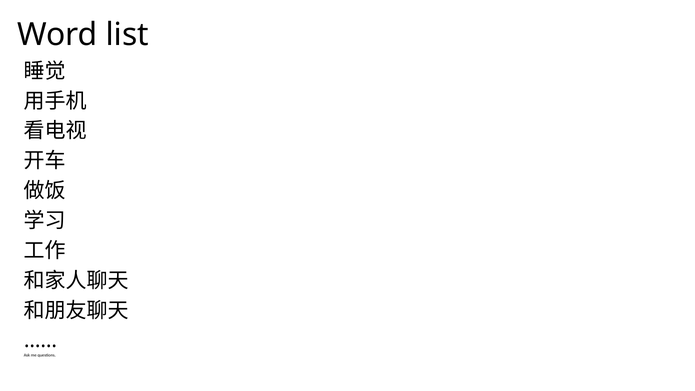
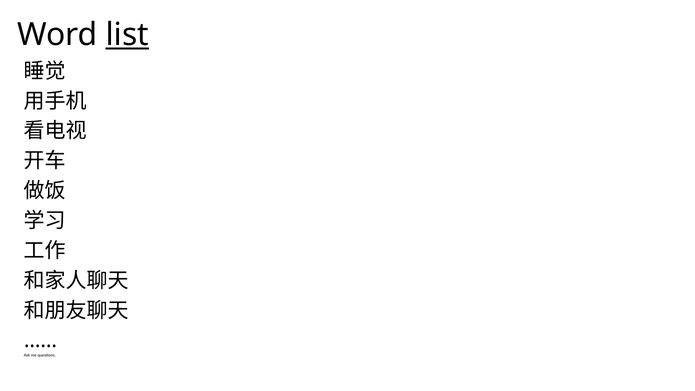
list underline: none -> present (127, 35)
